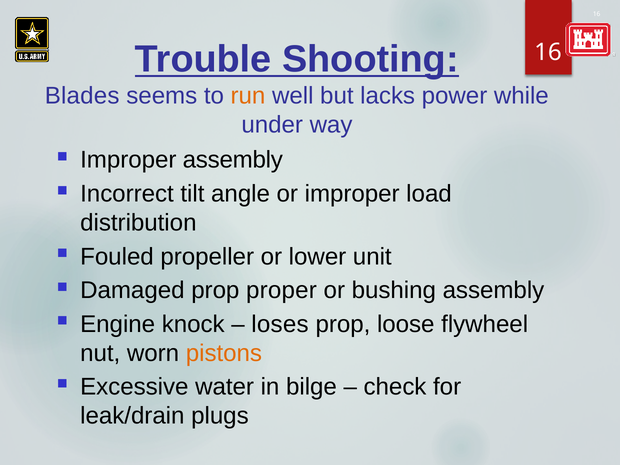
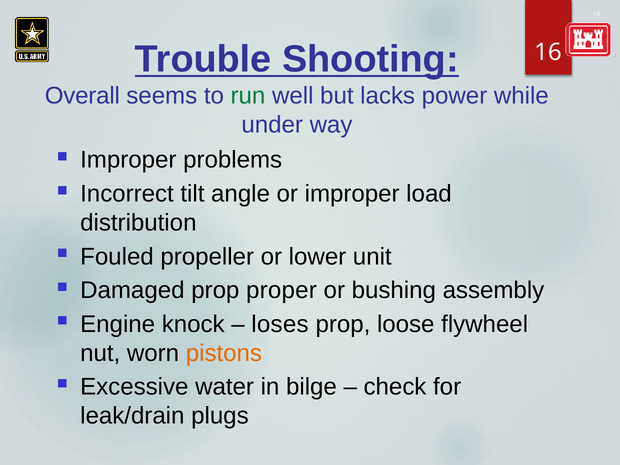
Blades: Blades -> Overall (82, 96)
run colour: orange -> green (248, 96)
Improper assembly: assembly -> problems (233, 160)
